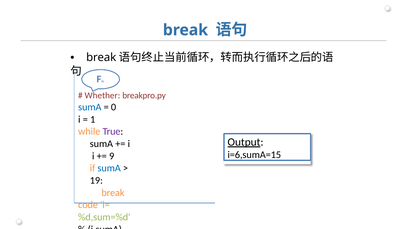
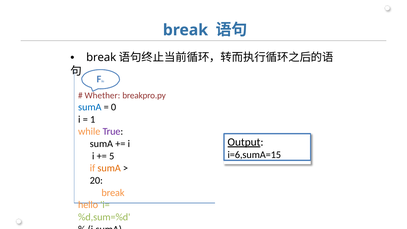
9: 9 -> 5 (112, 156)
sumA colour: blue -> orange (109, 168)
19: 19 -> 20 (96, 180)
code: code -> hello (88, 205)
